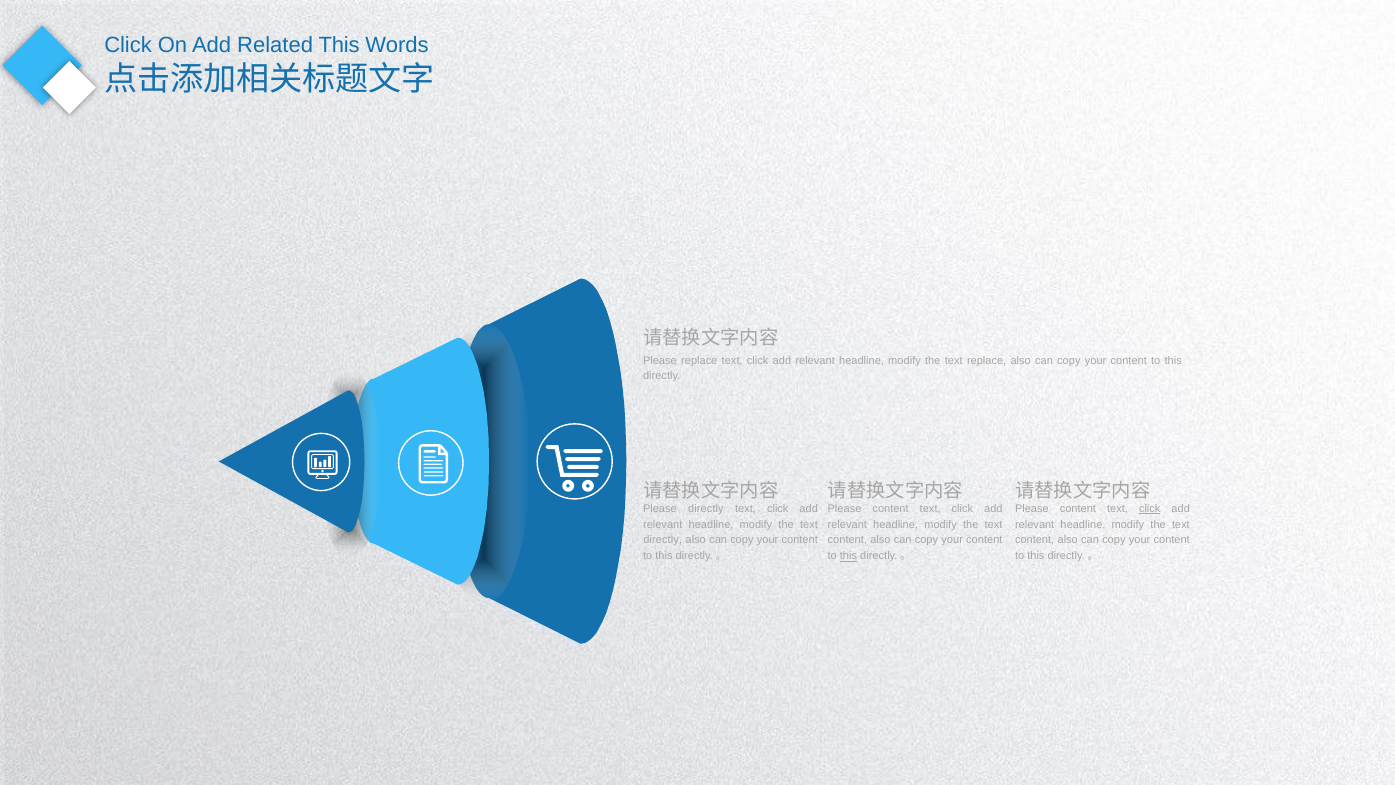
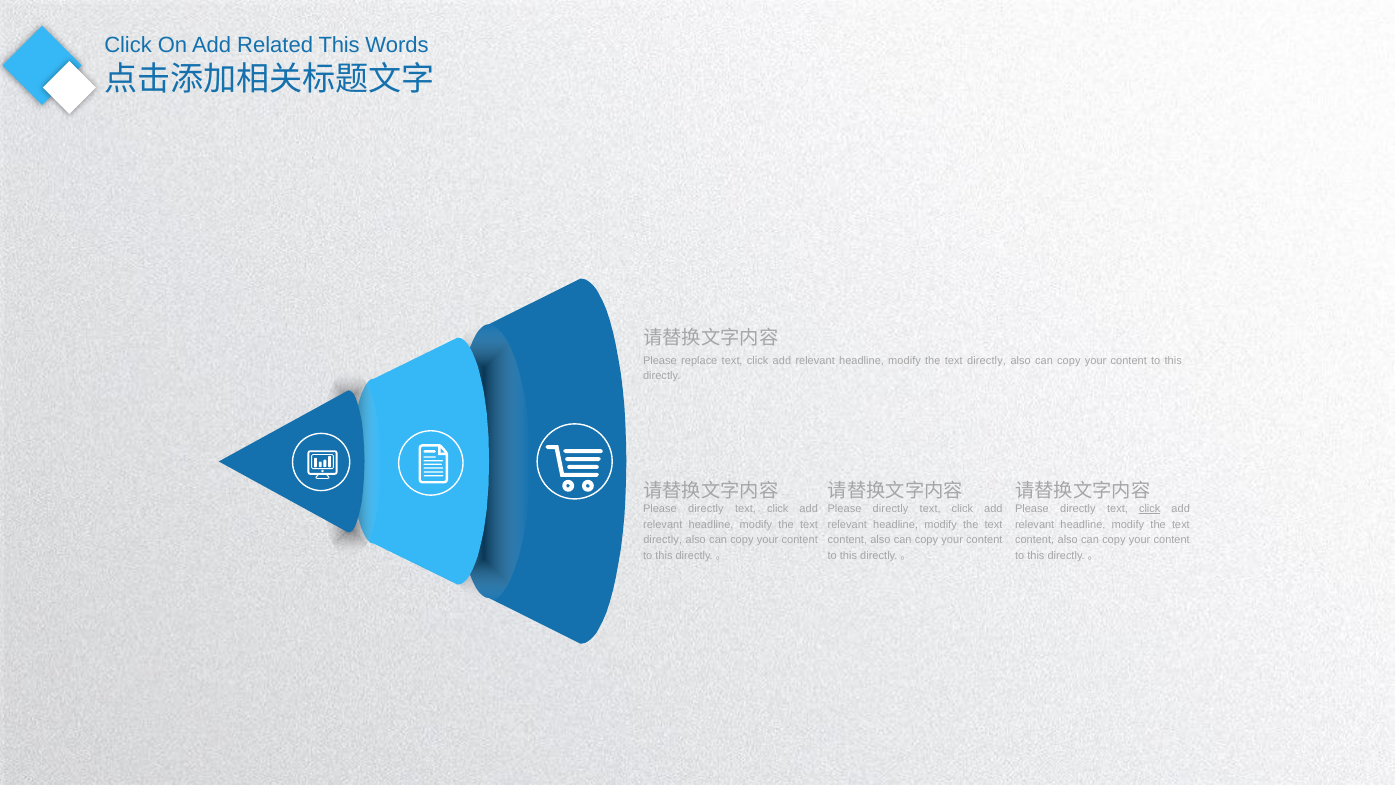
replace: replace -> directly (987, 360)
content: content -> directly (891, 508)
content: content -> directly (1078, 508)
this underline: present -> none (849, 556)
